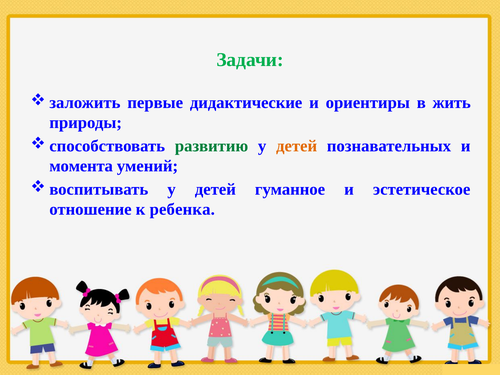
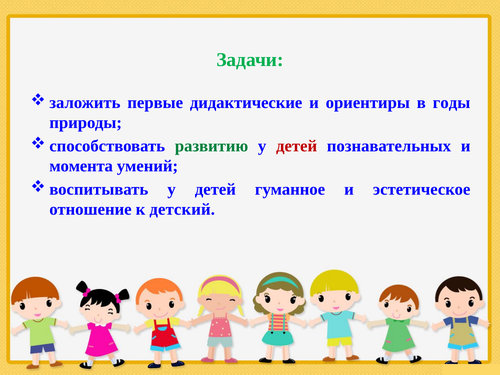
жить: жить -> годы (452, 103)
детей colour: orange -> red (297, 146)
ребенка: ребенка -> детский (182, 209)
